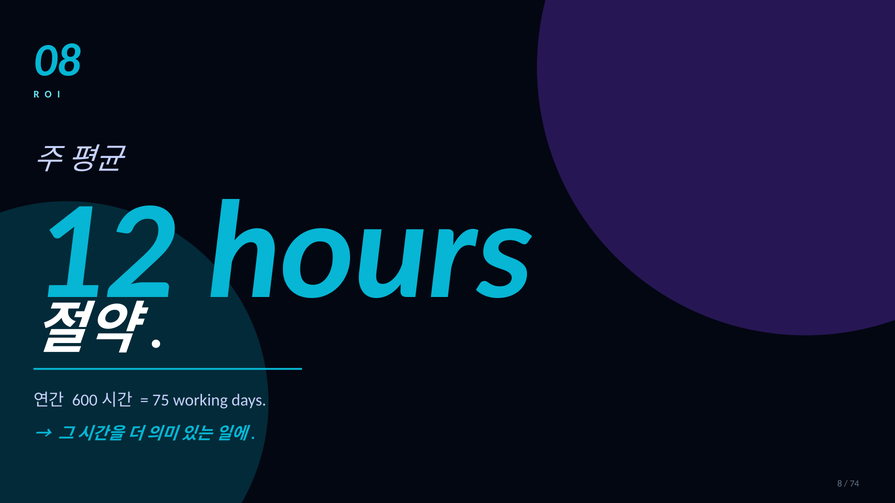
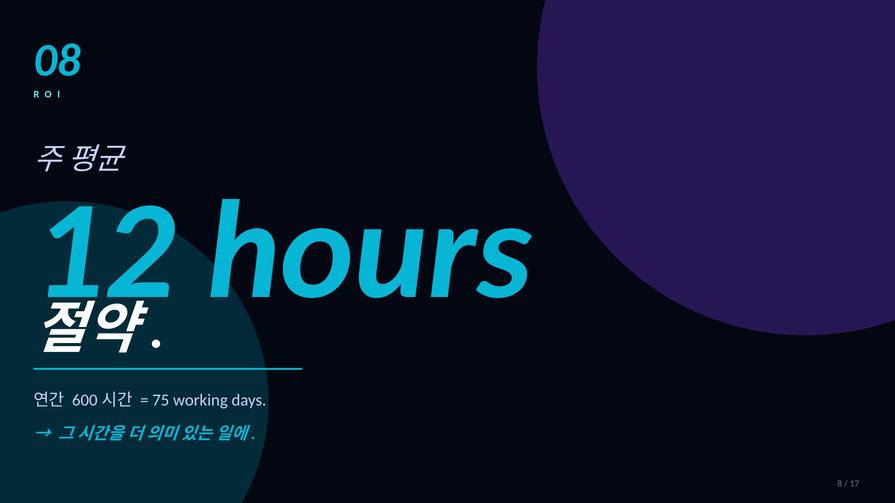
74: 74 -> 17 (854, 484)
